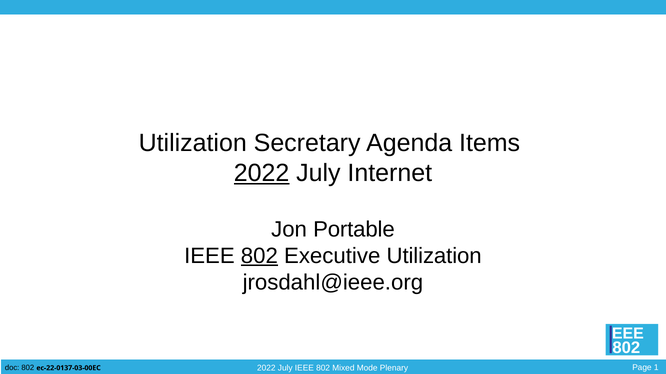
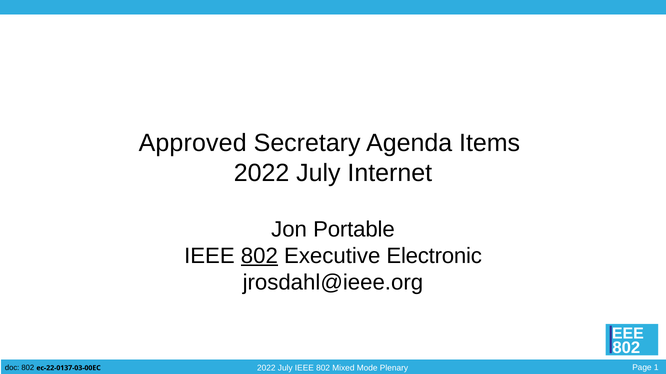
Utilization: Utilization -> Approved (193, 143)
2022 underline: present -> none (262, 173)
Executive Utilization: Utilization -> Electronic (434, 256)
